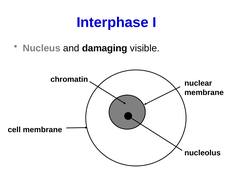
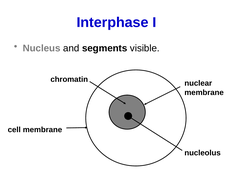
damaging: damaging -> segments (105, 48)
